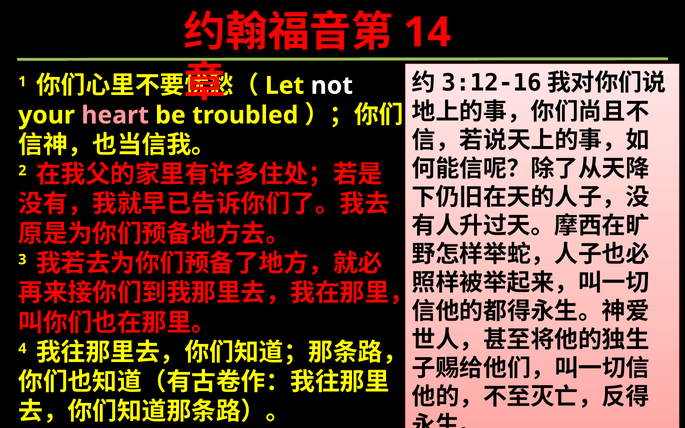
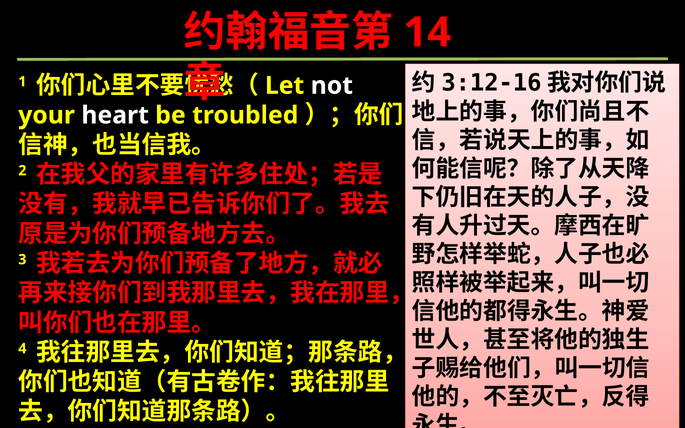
heart colour: pink -> white (115, 115)
